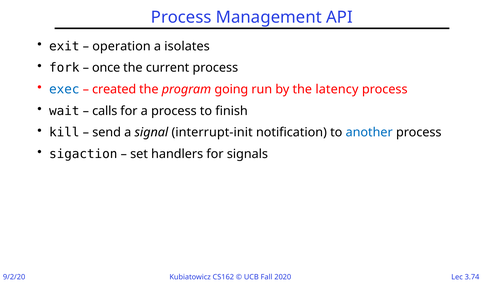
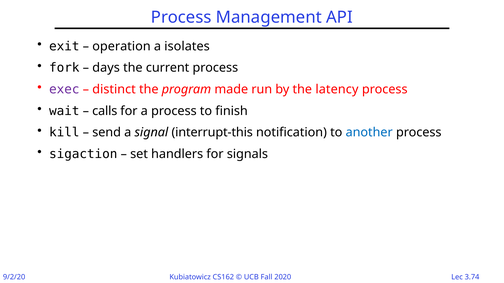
once: once -> days (106, 68)
exec colour: blue -> purple (64, 90)
created: created -> distinct (114, 90)
going: going -> made (231, 90)
interrupt-init: interrupt-init -> interrupt-this (212, 133)
